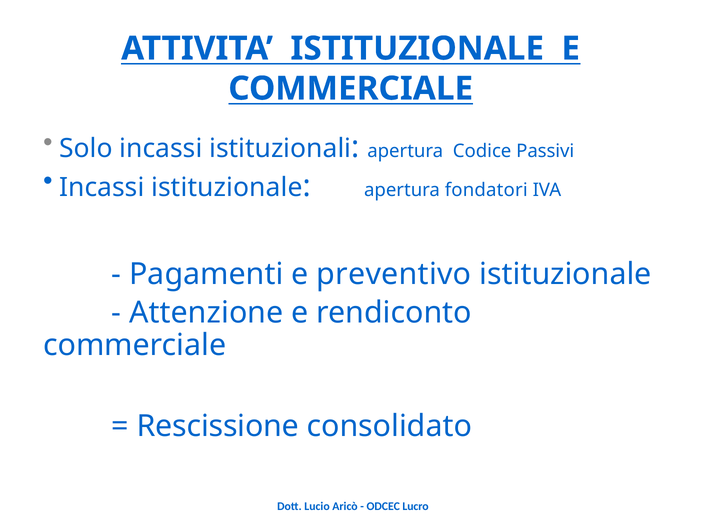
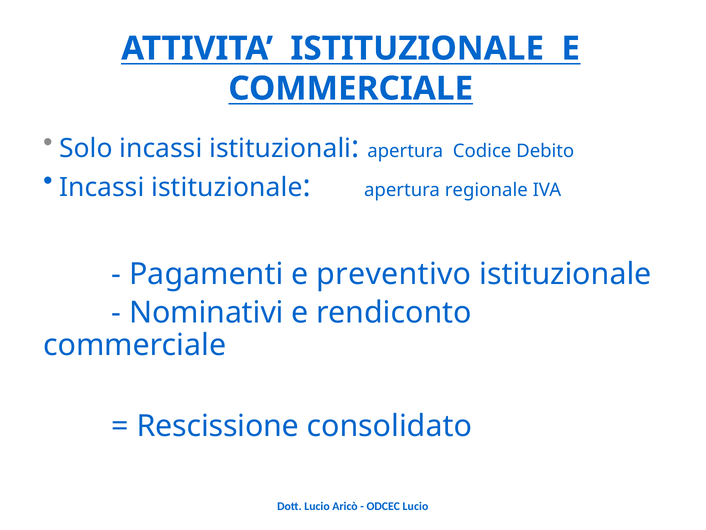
Passivi: Passivi -> Debito (545, 151)
fondatori: fondatori -> regionale (486, 190)
Attenzione: Attenzione -> Nominativi (206, 312)
ODCEC Lucro: Lucro -> Lucio (415, 506)
